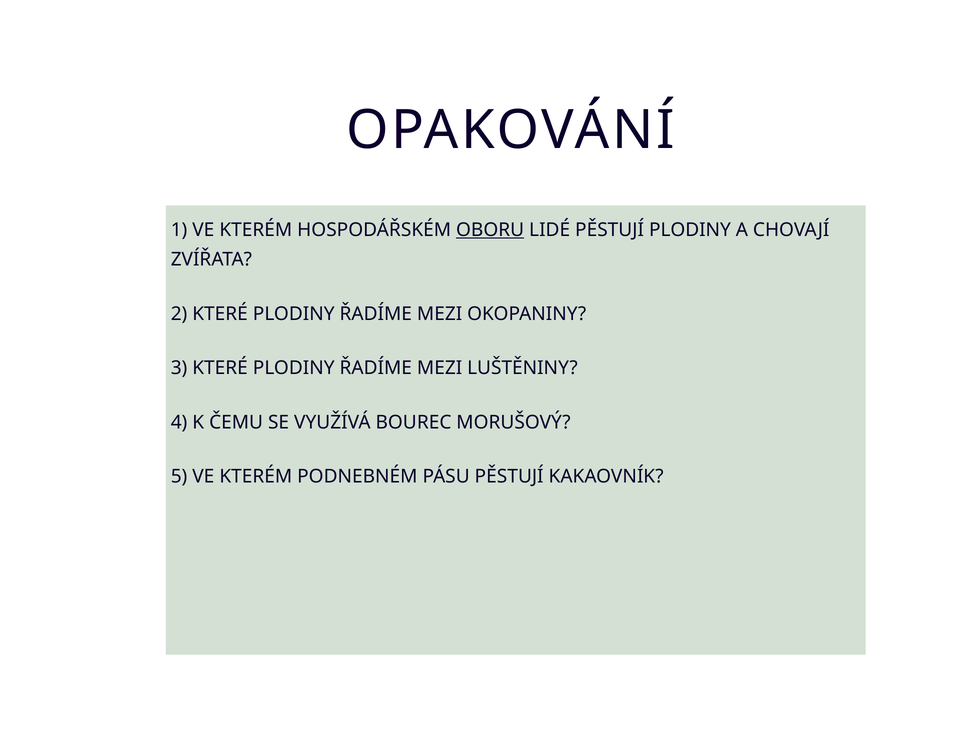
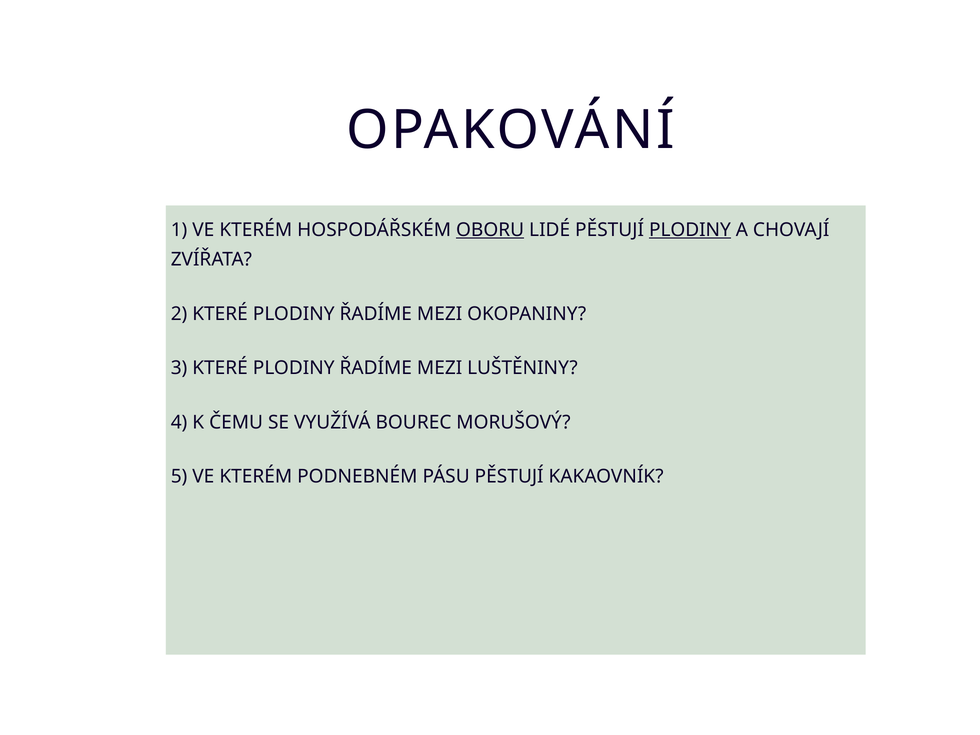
PLODINY underline: none -> present (690, 230)
